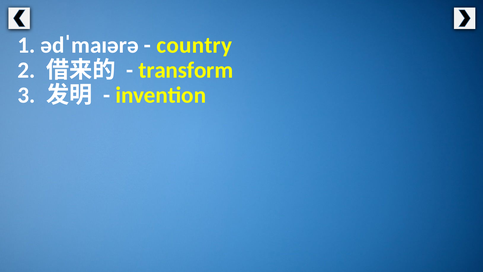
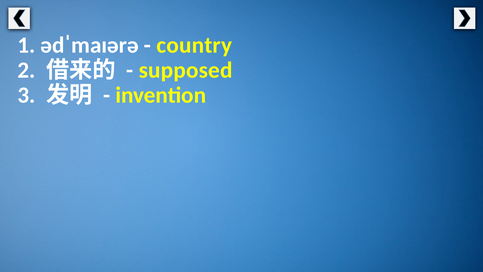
transform: transform -> supposed (186, 70)
